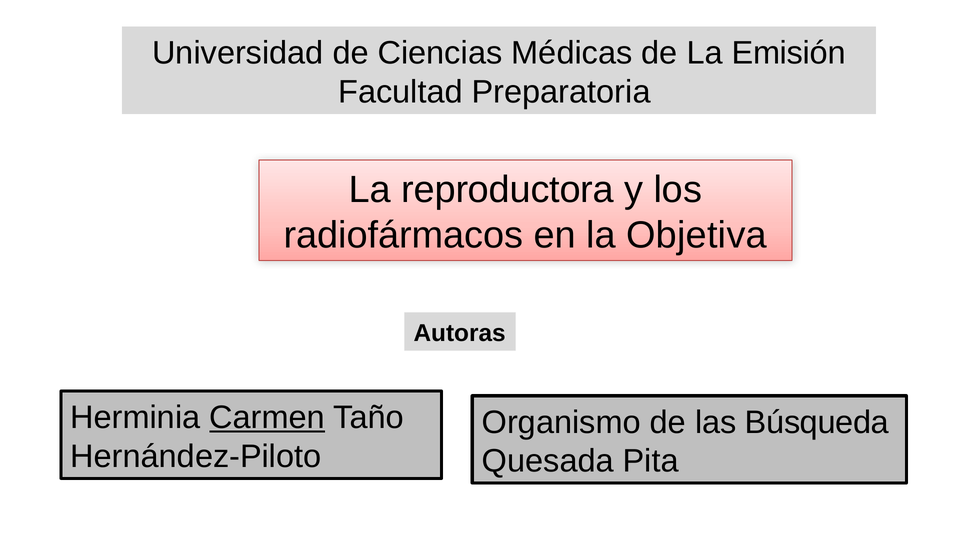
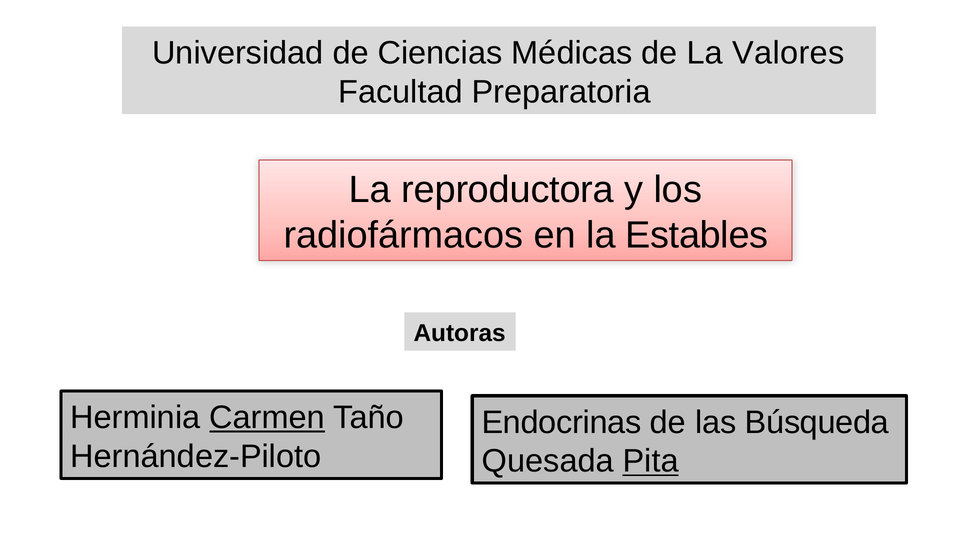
Emisión: Emisión -> Valores (788, 53)
Objetiva: Objetiva -> Estables (697, 236)
Organismo: Organismo -> Endocrinas (561, 423)
Pita underline: none -> present (651, 462)
